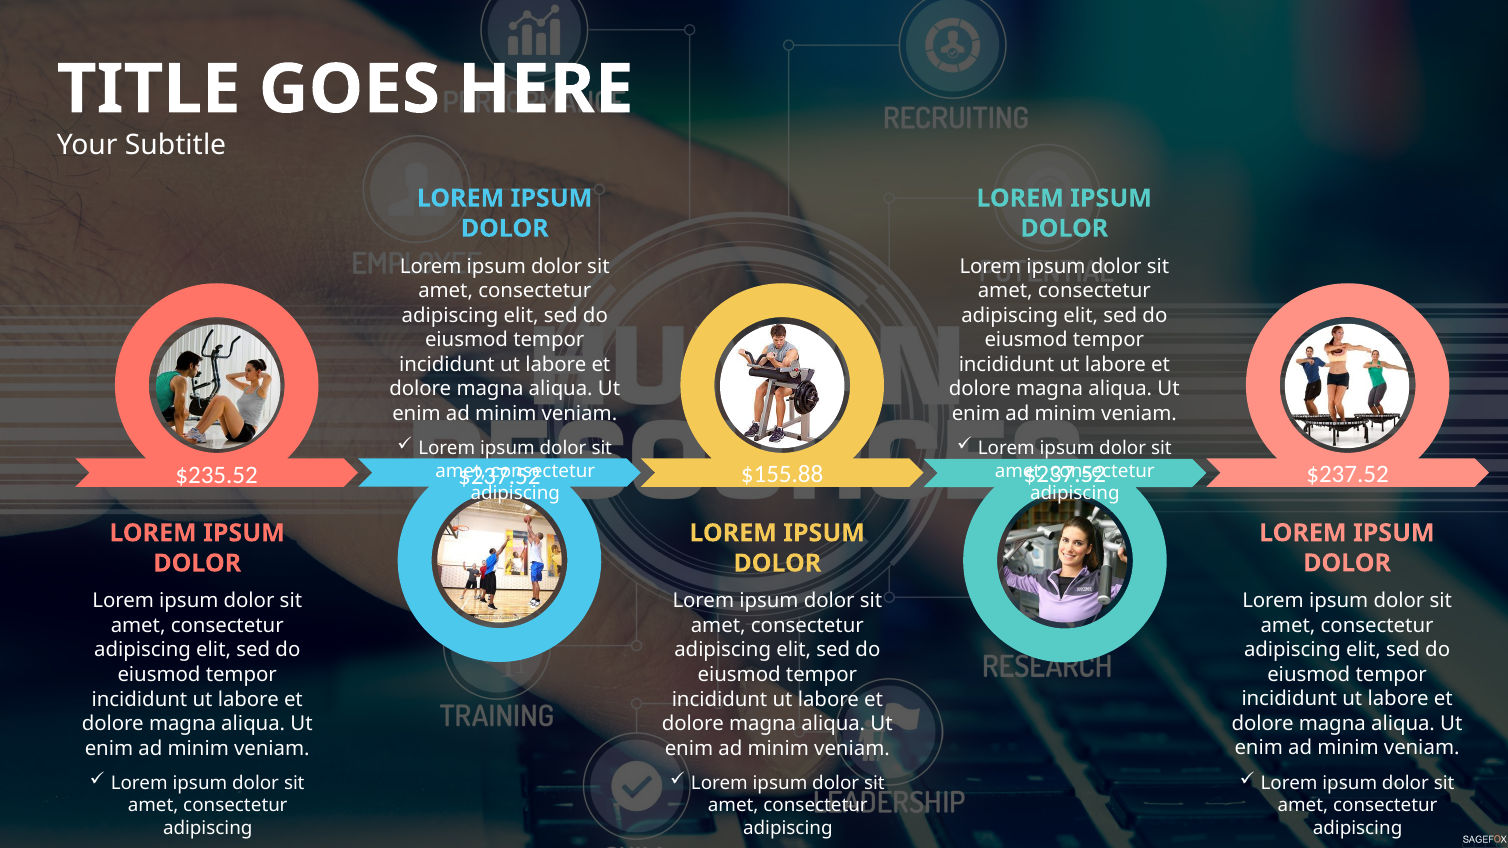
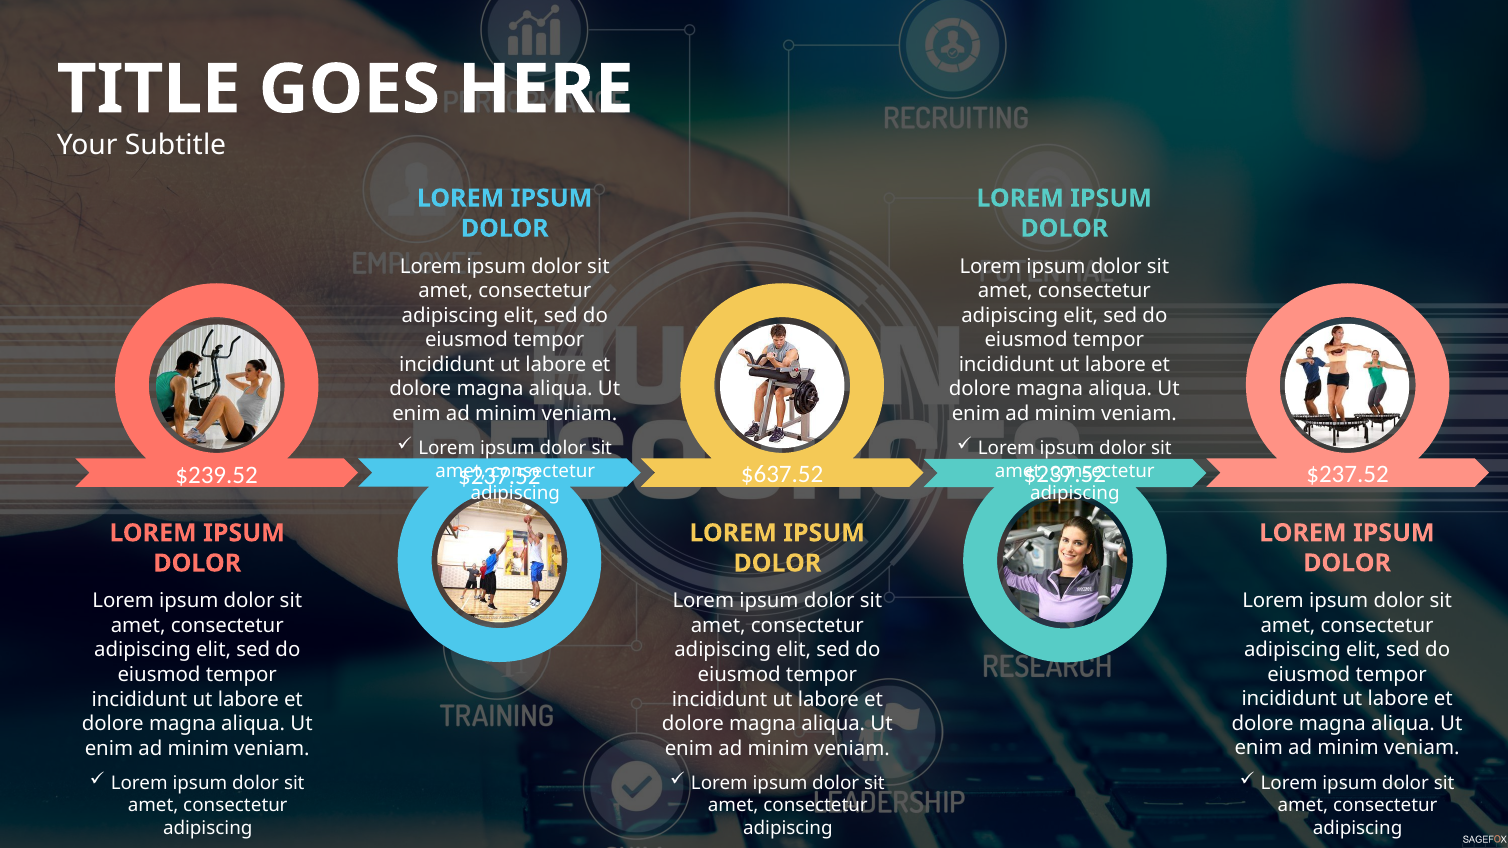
$235.52: $235.52 -> $239.52 (217, 475)
$155.88: $155.88 -> $637.52 (782, 474)
